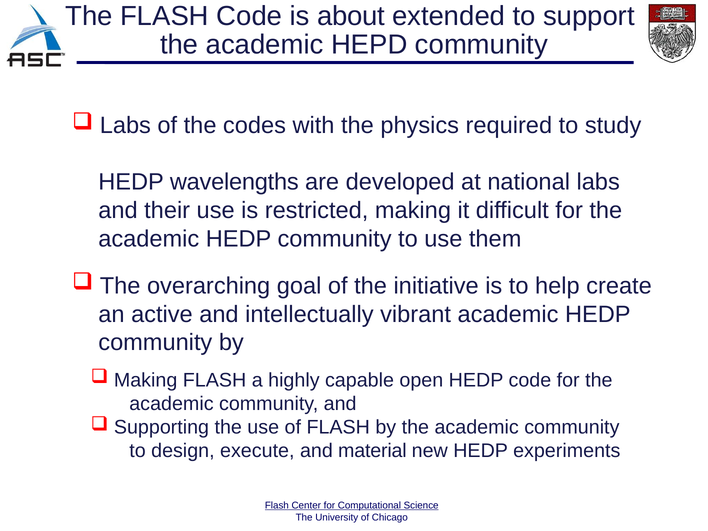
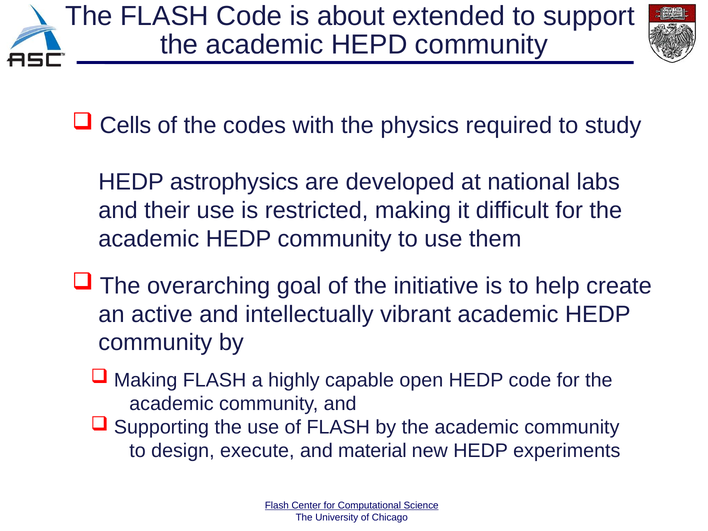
Labs: Labs -> Cells (125, 126)
wavelengths: wavelengths -> astrophysics (234, 182)
